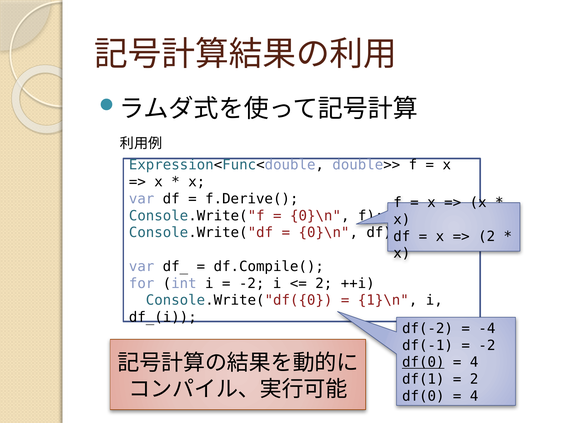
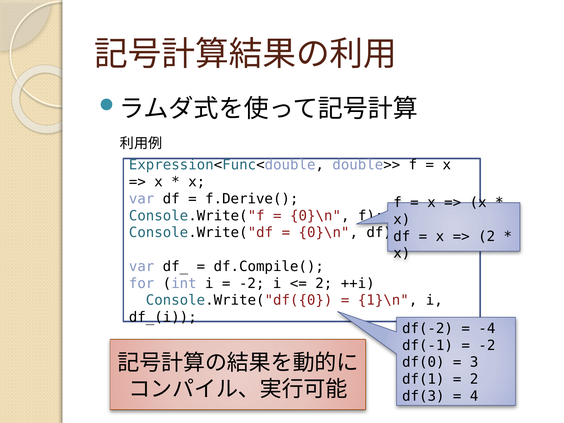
df(0 underline: present -> none (423, 362)
4: 4 -> 3 (474, 362)
df(0: df(0 -> df(3 (423, 396)
